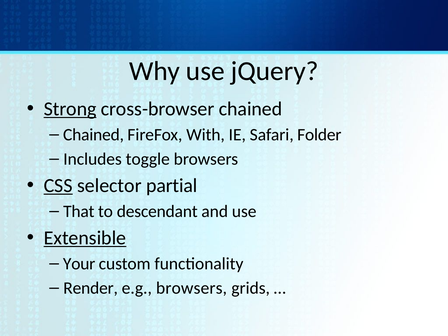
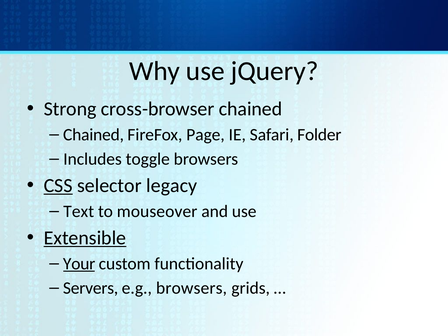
Strong underline: present -> none (70, 109)
With: With -> Page (206, 135)
partial: partial -> legacy (172, 186)
That: That -> Text (79, 211)
descendant: descendant -> mouseover (157, 211)
Your underline: none -> present (79, 264)
Render: Render -> Servers (91, 288)
